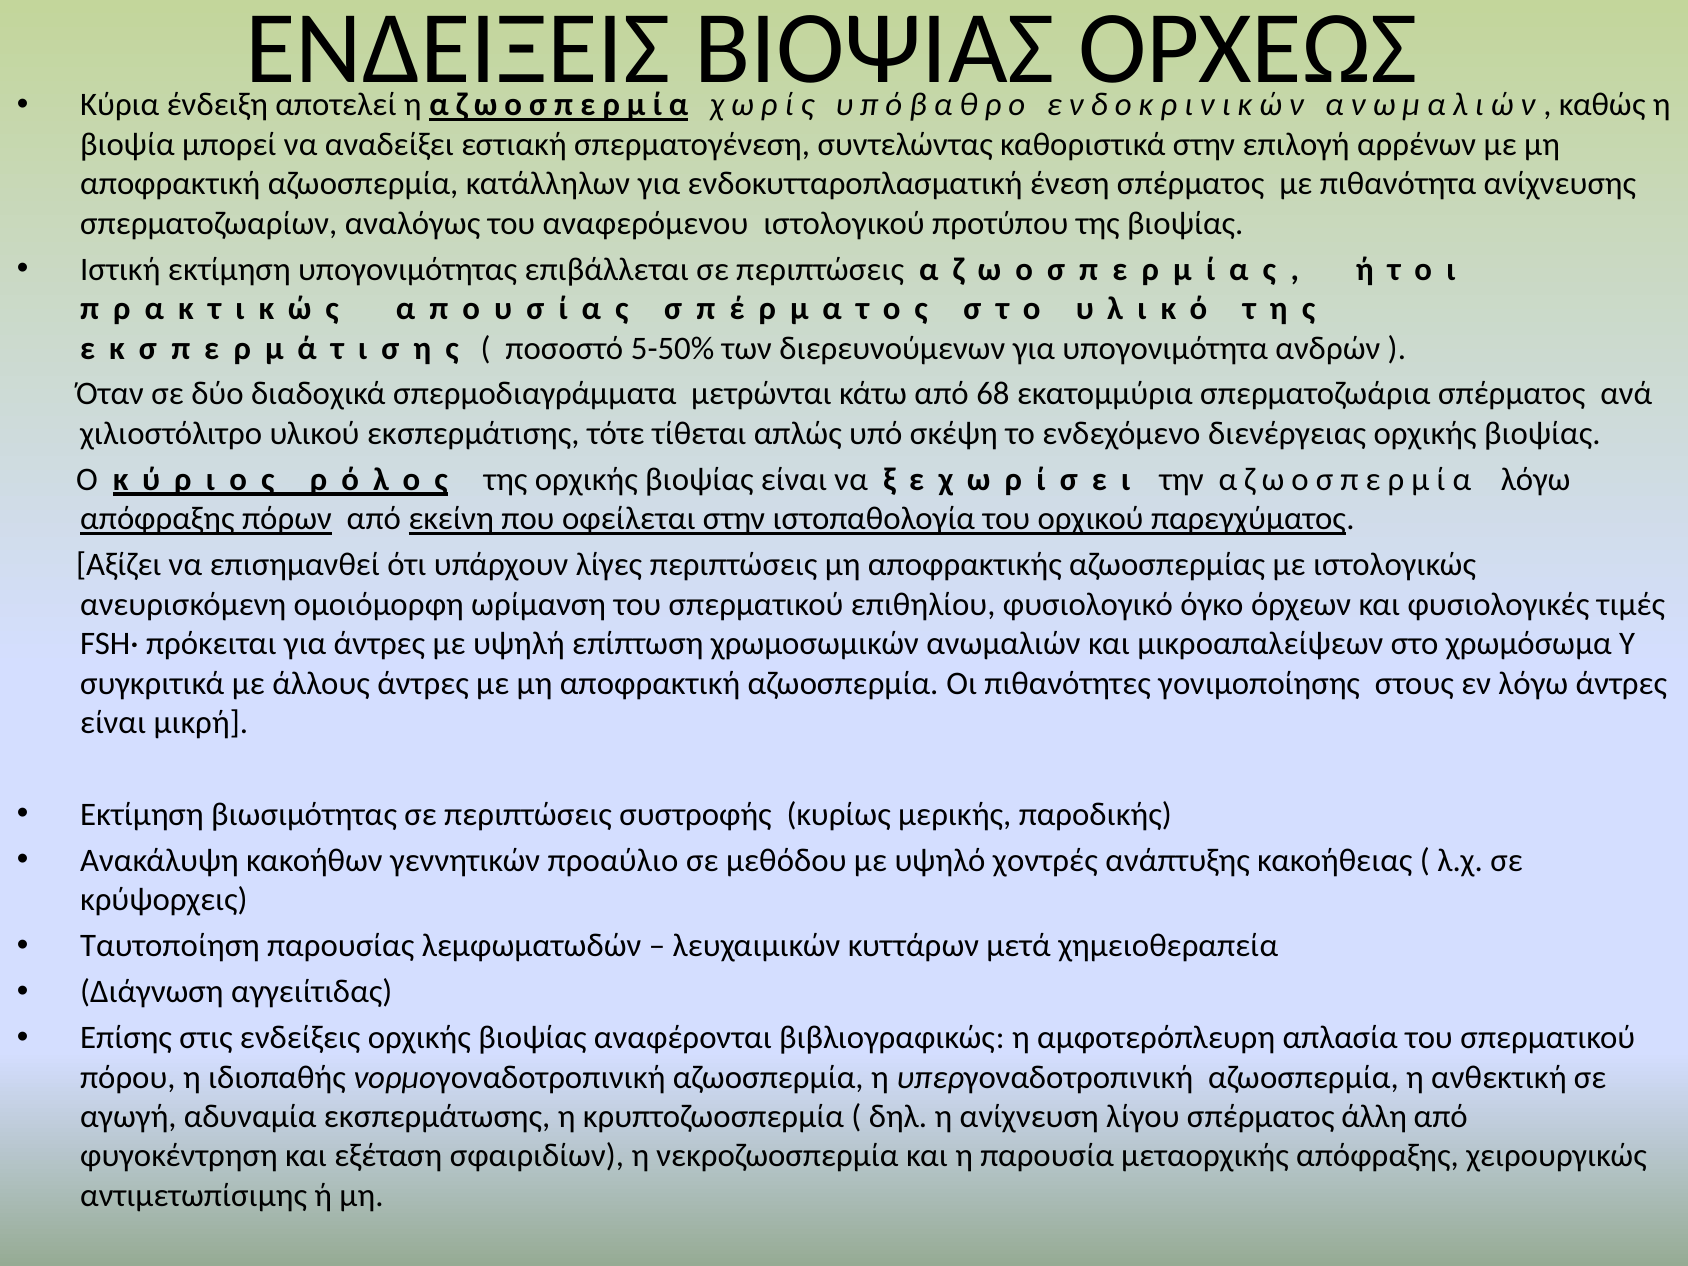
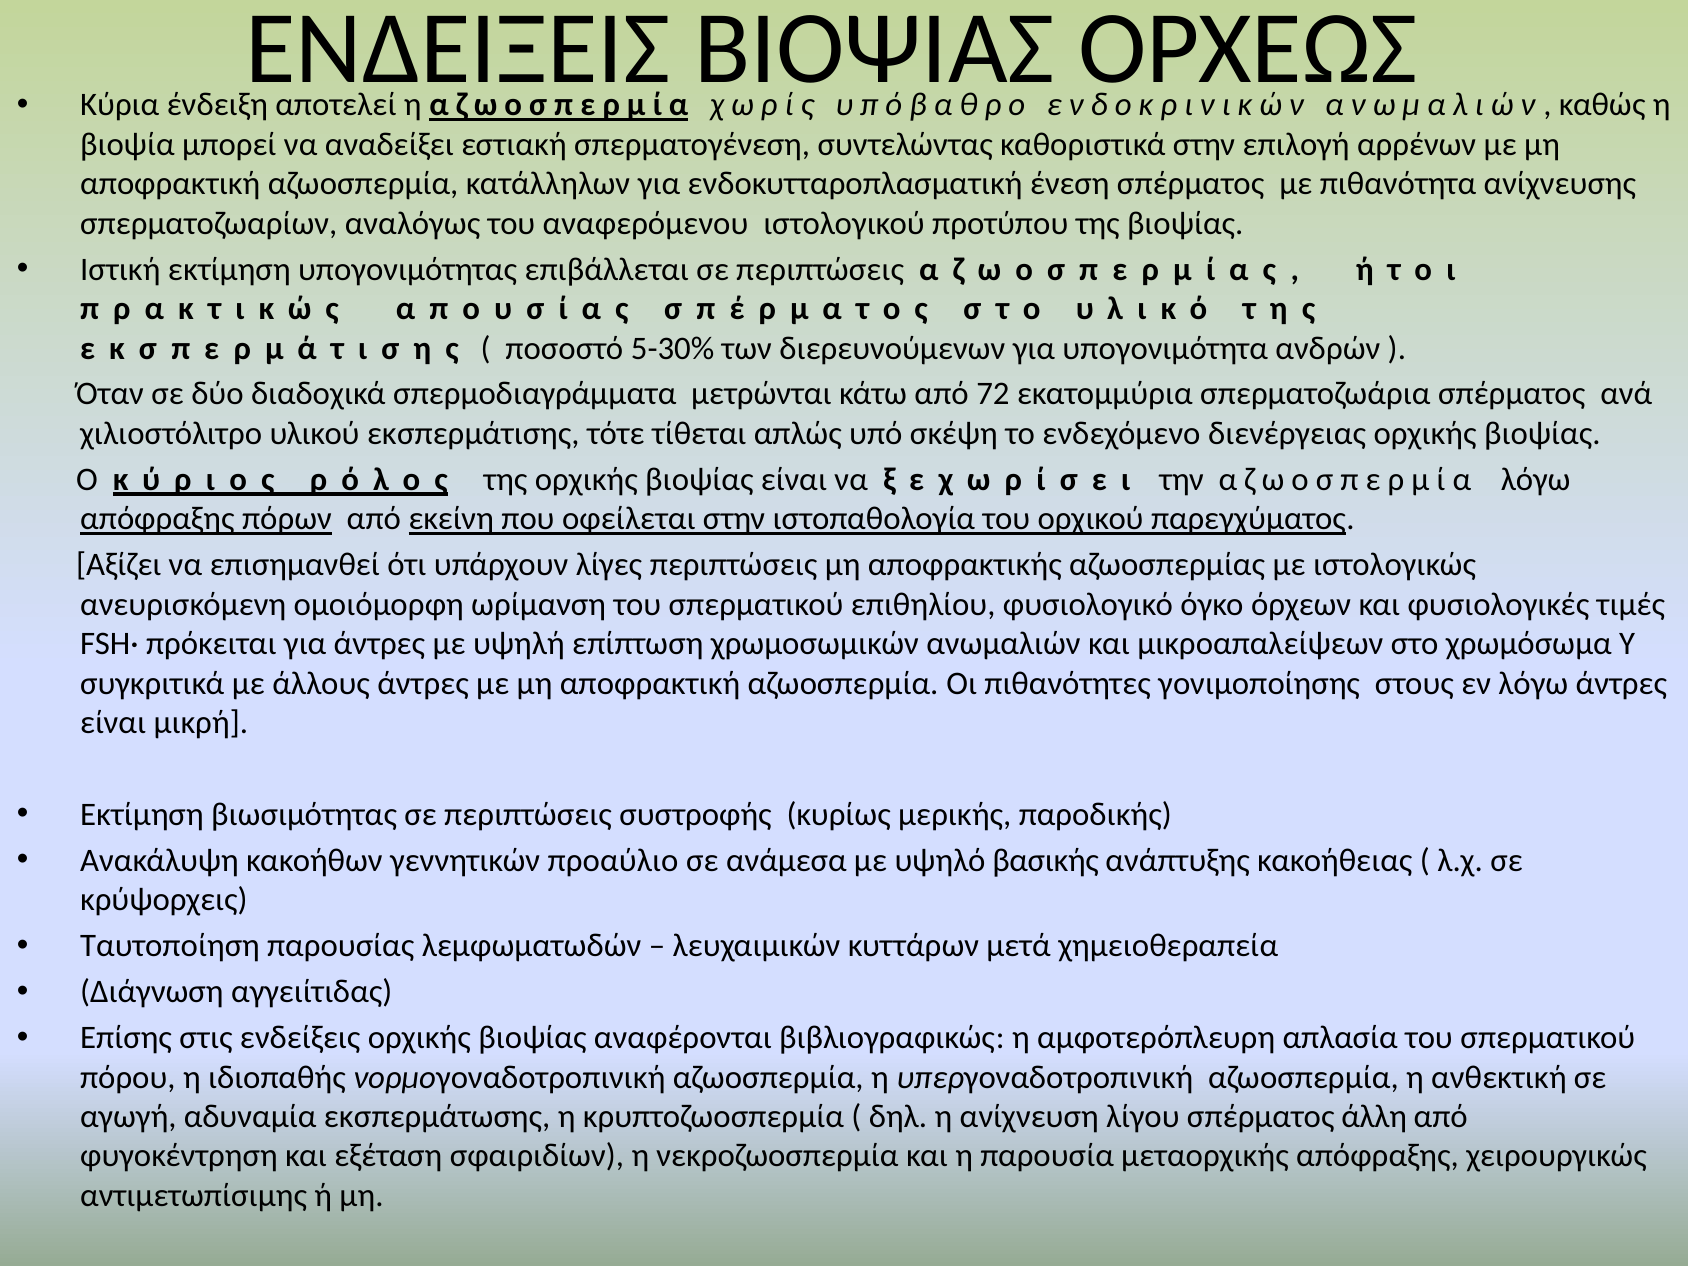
5-50%: 5-50% -> 5-30% (673, 348)
68: 68 -> 72 (993, 394)
μεθόδου: μεθόδου -> ανάμεσα (786, 861)
χοντρές: χοντρές -> βασικής (1046, 861)
